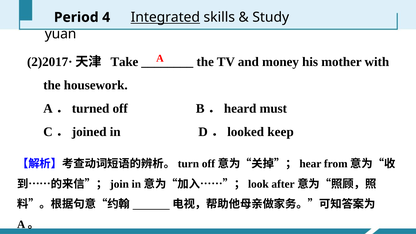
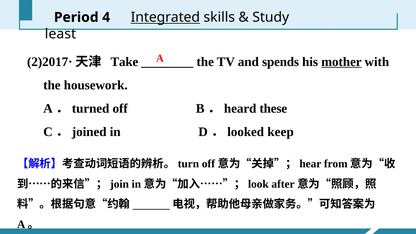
yuan: yuan -> least (60, 34)
money: money -> spends (281, 62)
mother underline: none -> present (341, 62)
must: must -> these (273, 109)
